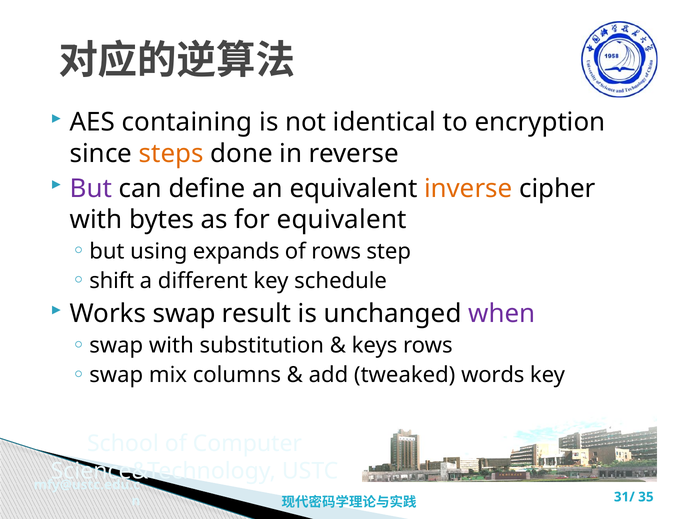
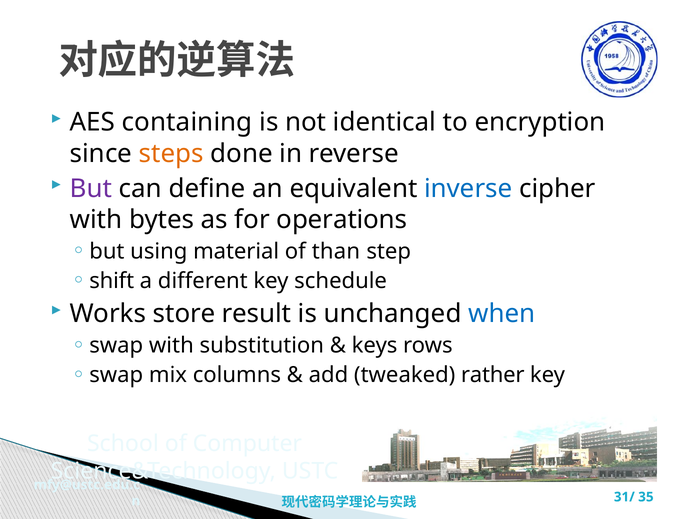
inverse colour: orange -> blue (468, 188)
for equivalent: equivalent -> operations (342, 220)
expands: expands -> material (236, 251)
of rows: rows -> than (336, 251)
Works swap: swap -> store (184, 314)
when colour: purple -> blue (502, 314)
words: words -> rather (493, 375)
